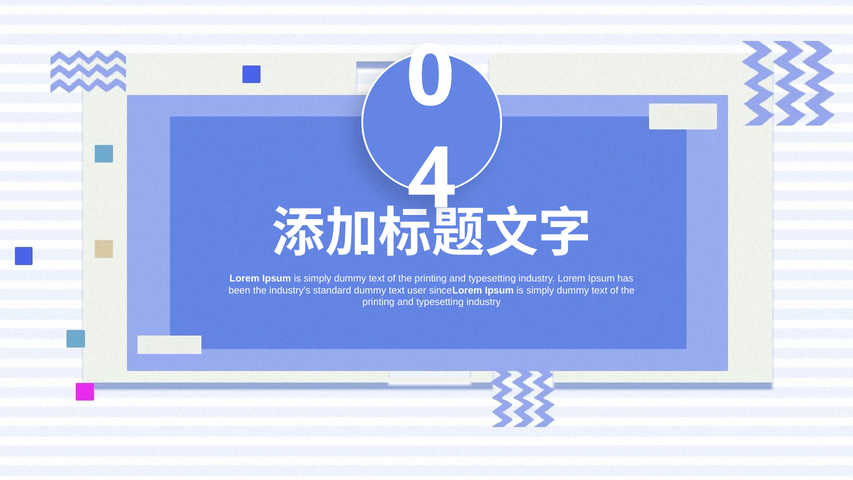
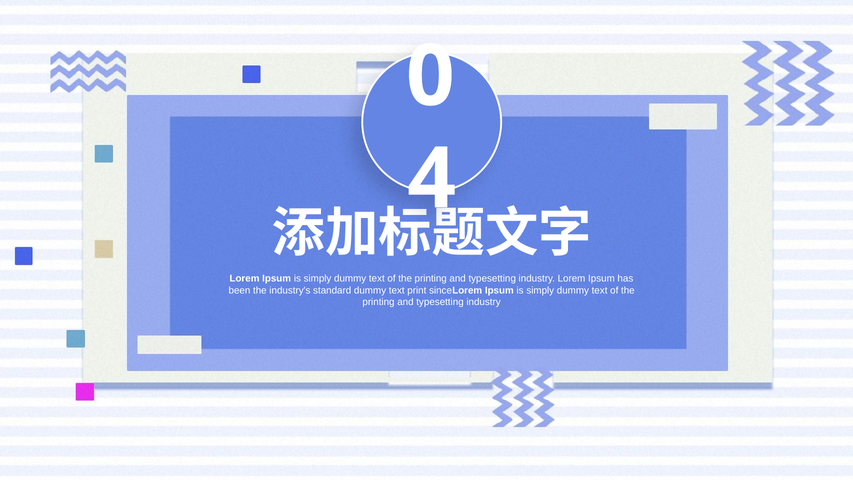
user: user -> print (417, 290)
